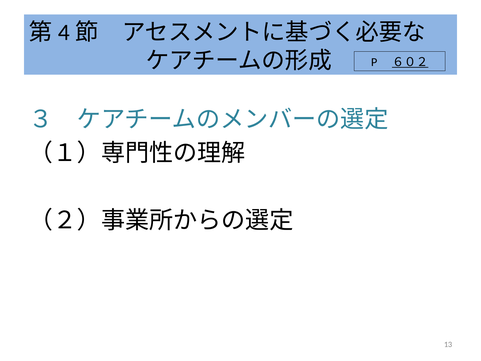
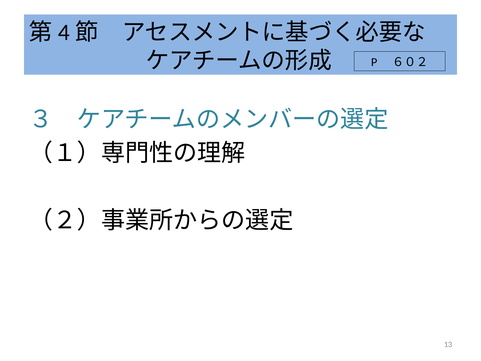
６０２ underline: present -> none (410, 62)
